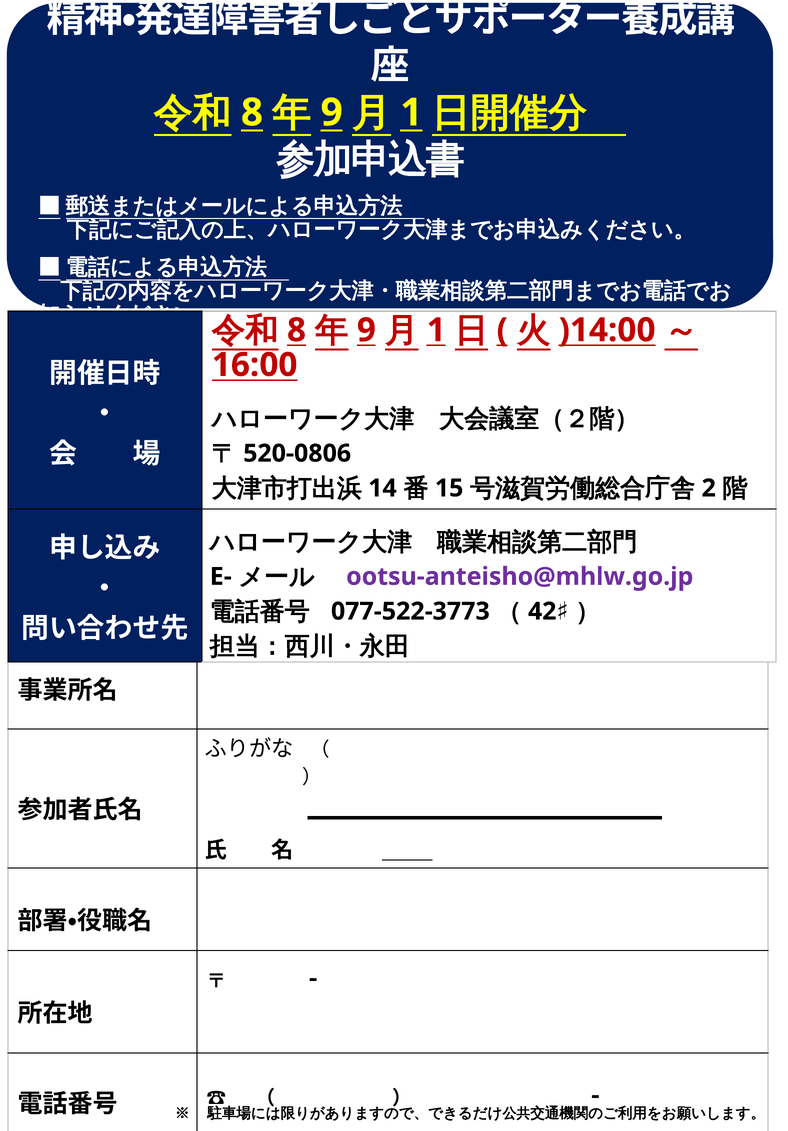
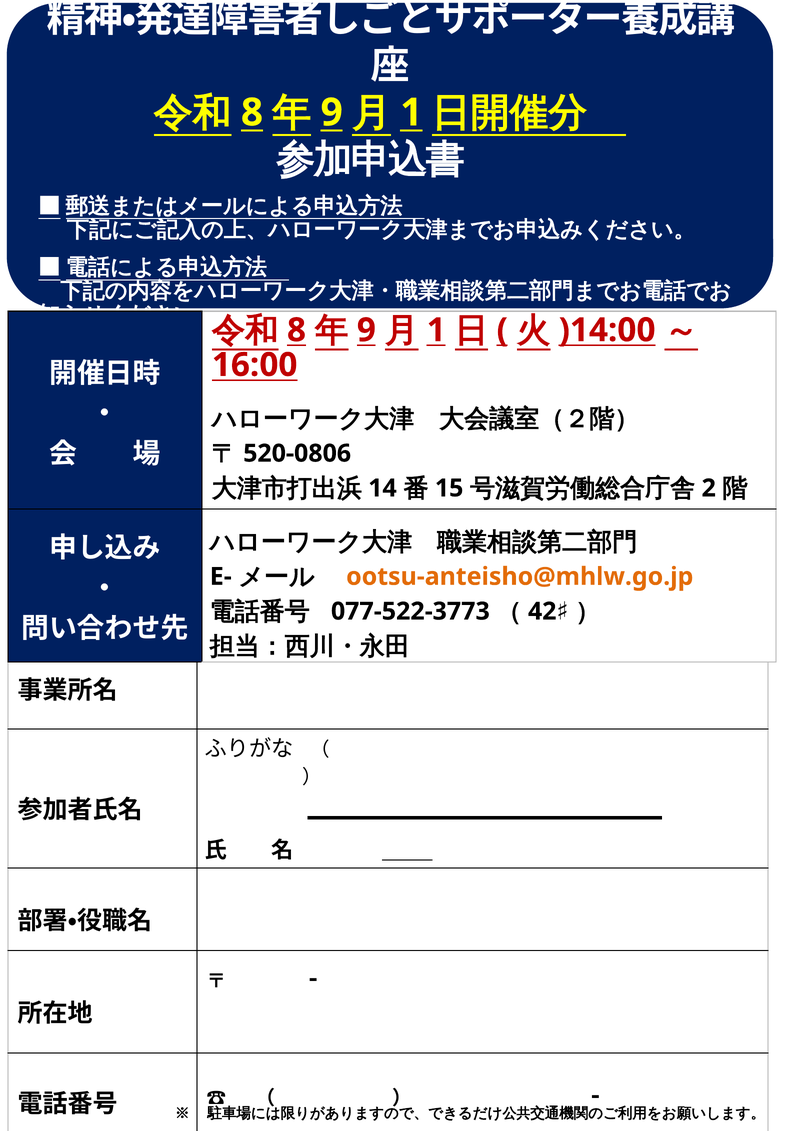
ootsu-anteisho@mhlw.go.jp colour: purple -> orange (520, 576)
